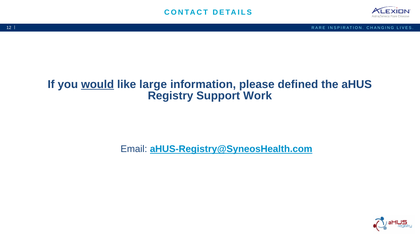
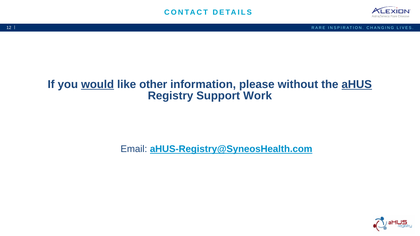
large: large -> other (153, 85)
defined: defined -> without (298, 85)
aHUS underline: none -> present (357, 85)
